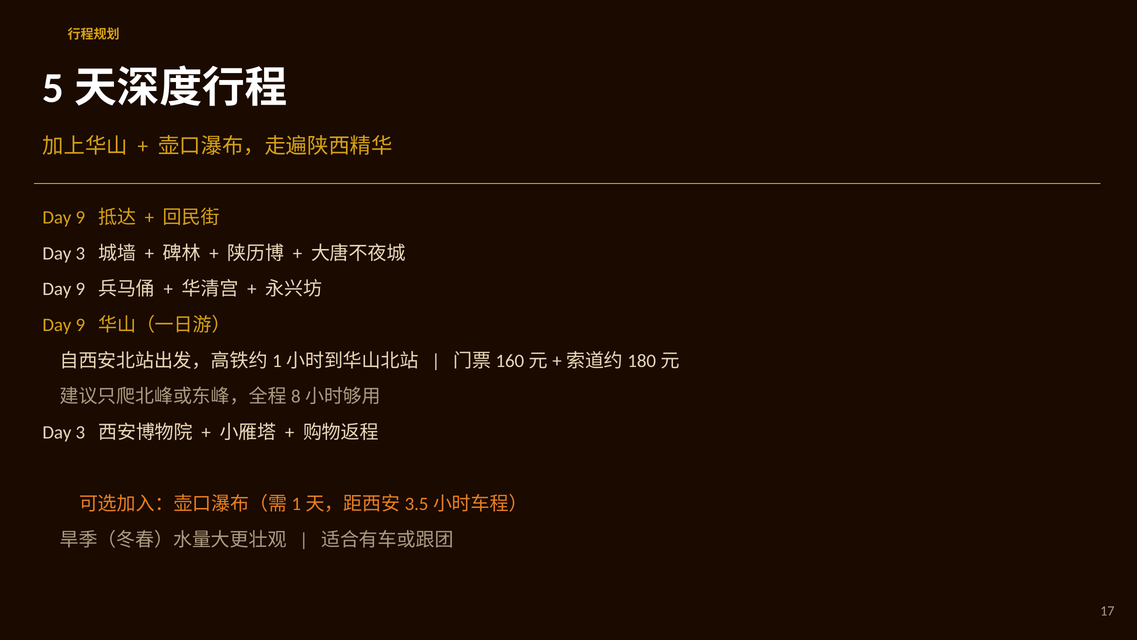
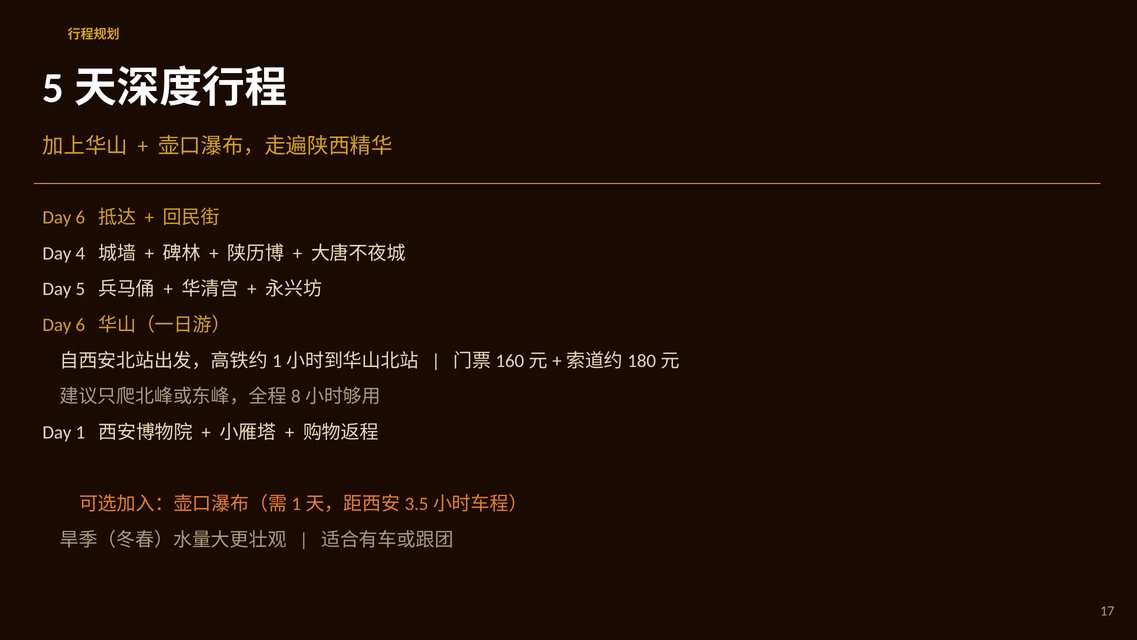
9: 9 -> 6 (80, 217)
3: 3 -> 4 (80, 253)
9: 9 -> 5 (80, 289)
9: 9 -> 6 (80, 325)
3: 3 -> 1 (80, 432)
